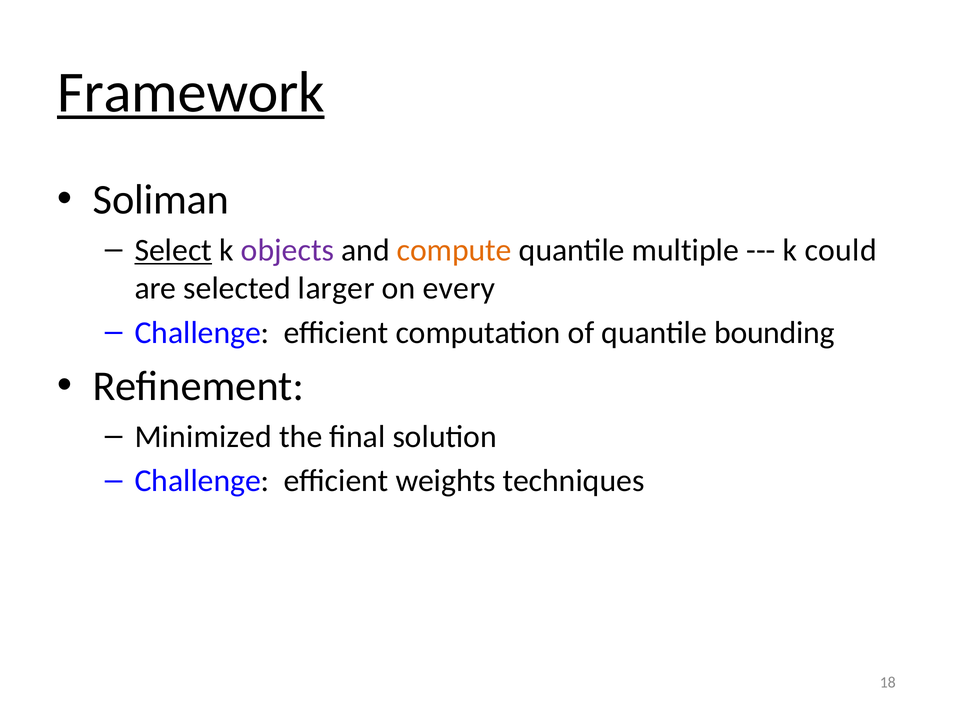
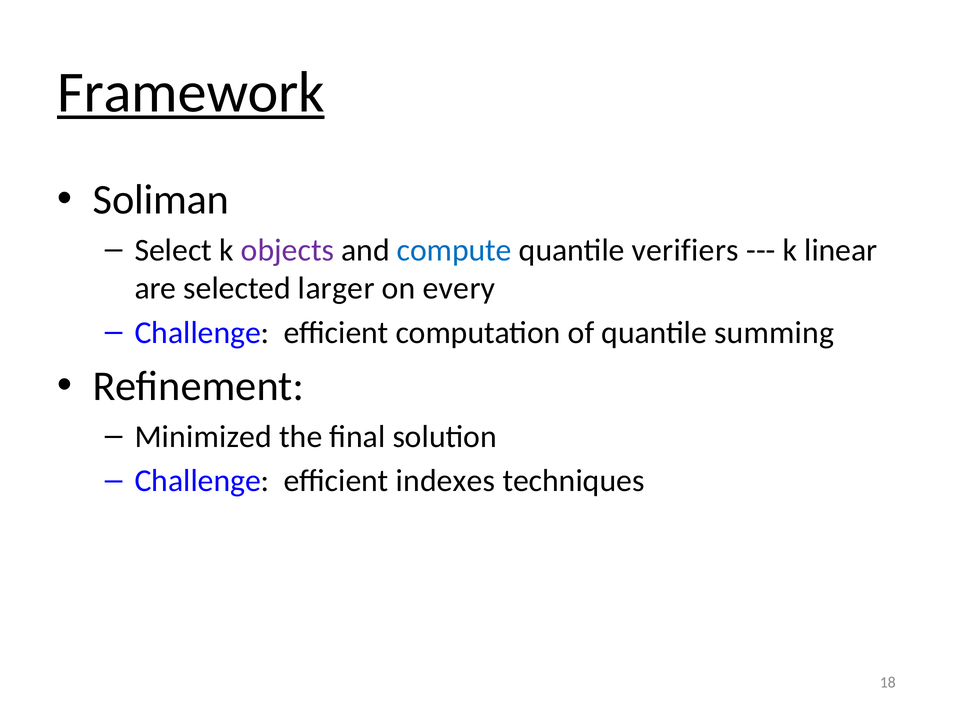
Select underline: present -> none (173, 250)
compute colour: orange -> blue (454, 250)
multiple: multiple -> verifiers (685, 250)
could: could -> linear (841, 250)
bounding: bounding -> summing (774, 333)
weights: weights -> indexes (445, 481)
